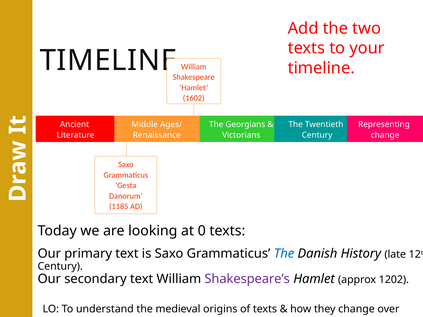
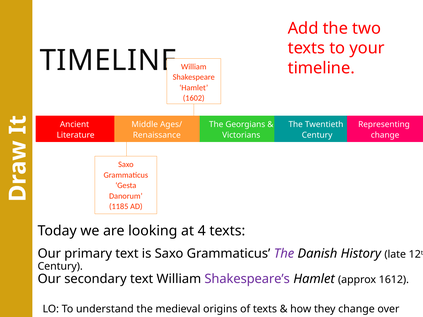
0: 0 -> 4 (202, 231)
The colour: blue -> purple (284, 254)
1202: 1202 -> 1612 (394, 280)
